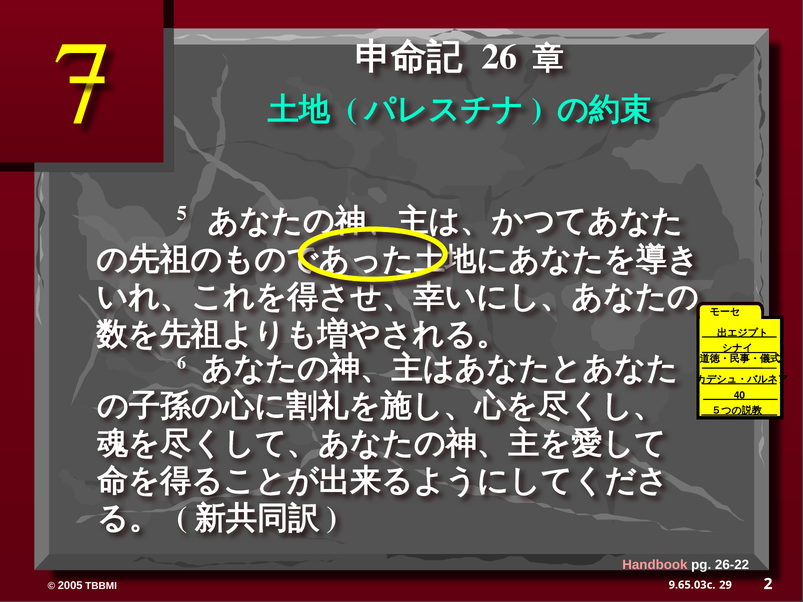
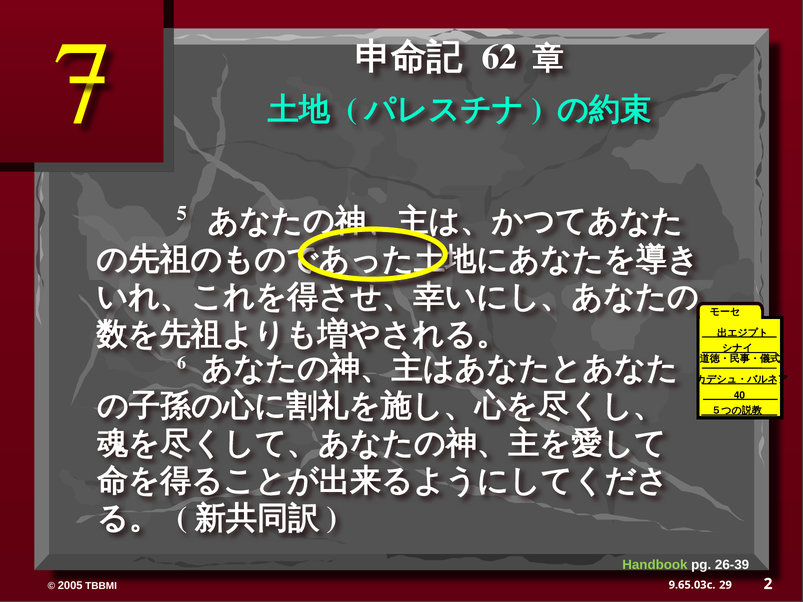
26: 26 -> 62 (499, 57)
Handbook colour: pink -> light green (655, 565)
26-22: 26-22 -> 26-39 (732, 565)
